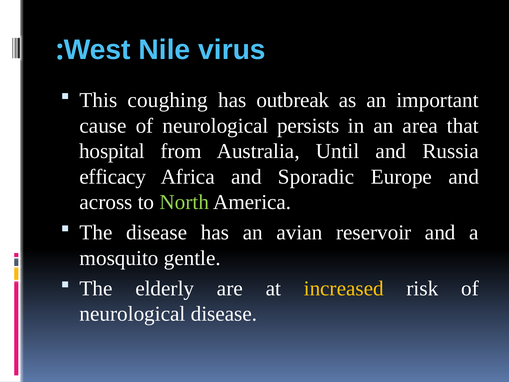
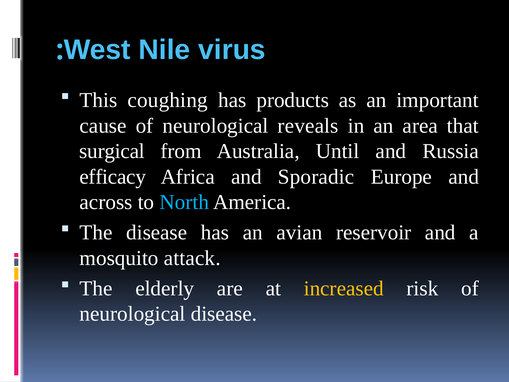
outbreak: outbreak -> products (293, 100)
persists: persists -> reveals (308, 126)
hospital: hospital -> surgical (112, 151)
North colour: light green -> light blue (184, 202)
gentle: gentle -> attack (192, 258)
